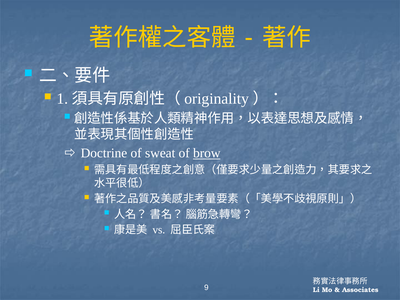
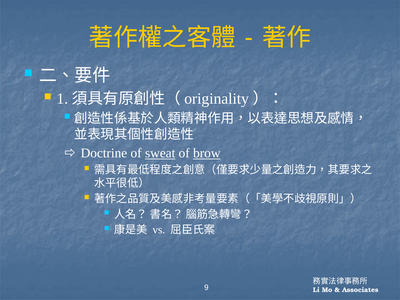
sweat underline: none -> present (160, 153)
